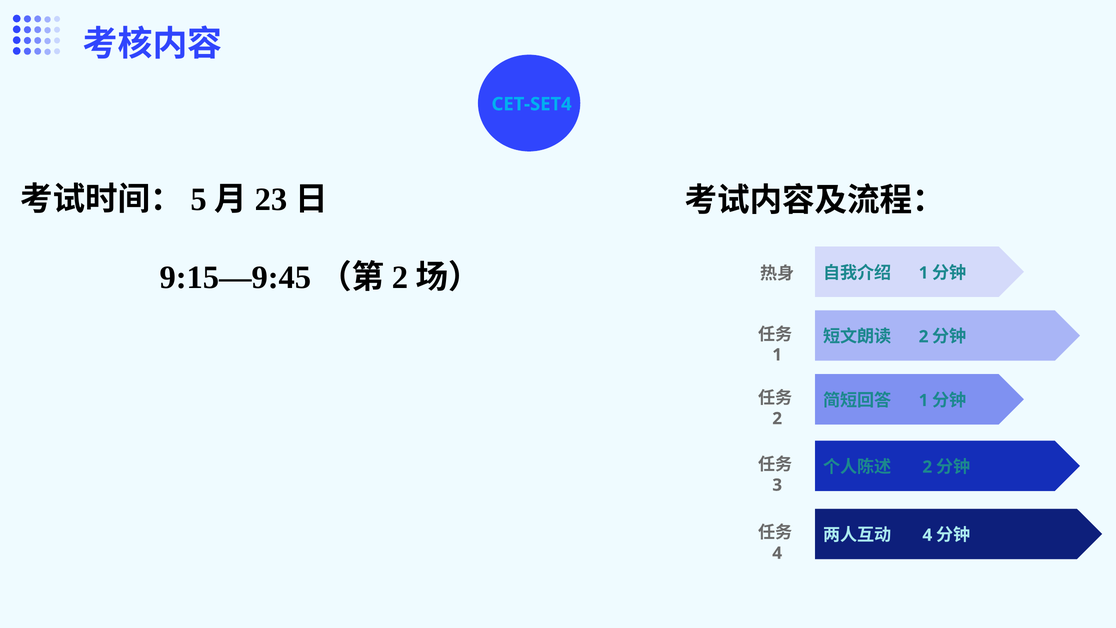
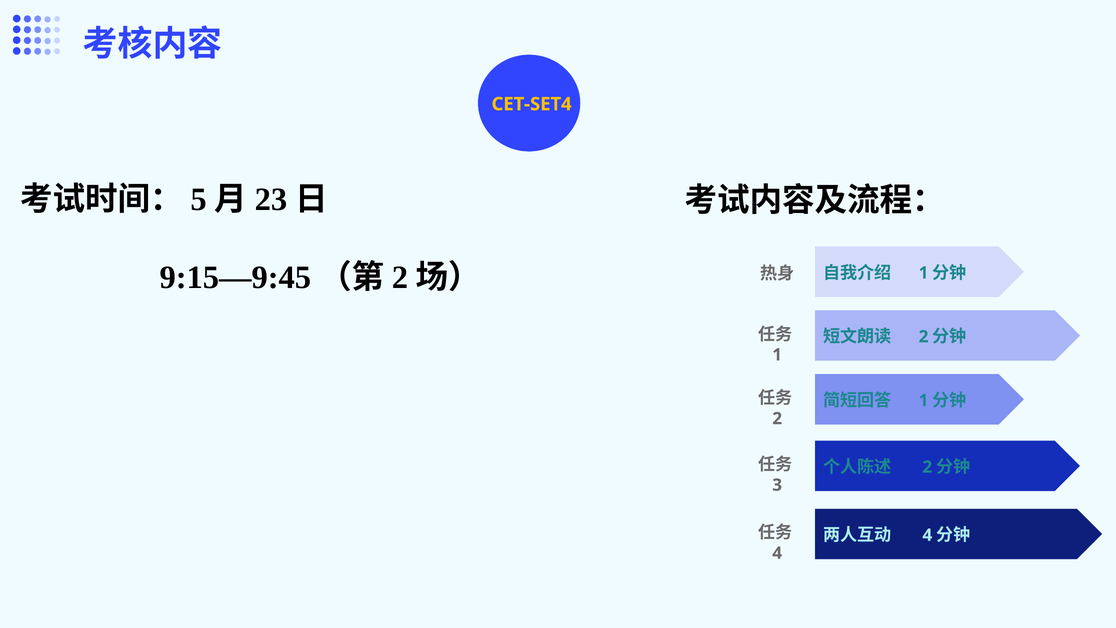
CET-SET4 colour: light blue -> yellow (532, 104)
